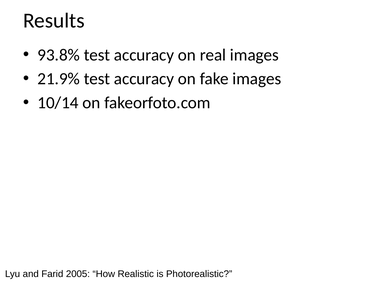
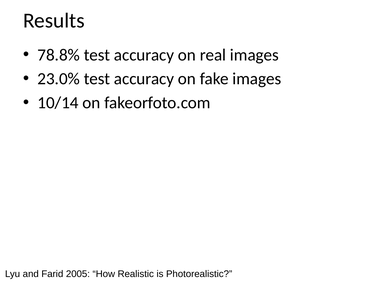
93.8%: 93.8% -> 78.8% (59, 55)
21.9%: 21.9% -> 23.0% (59, 79)
